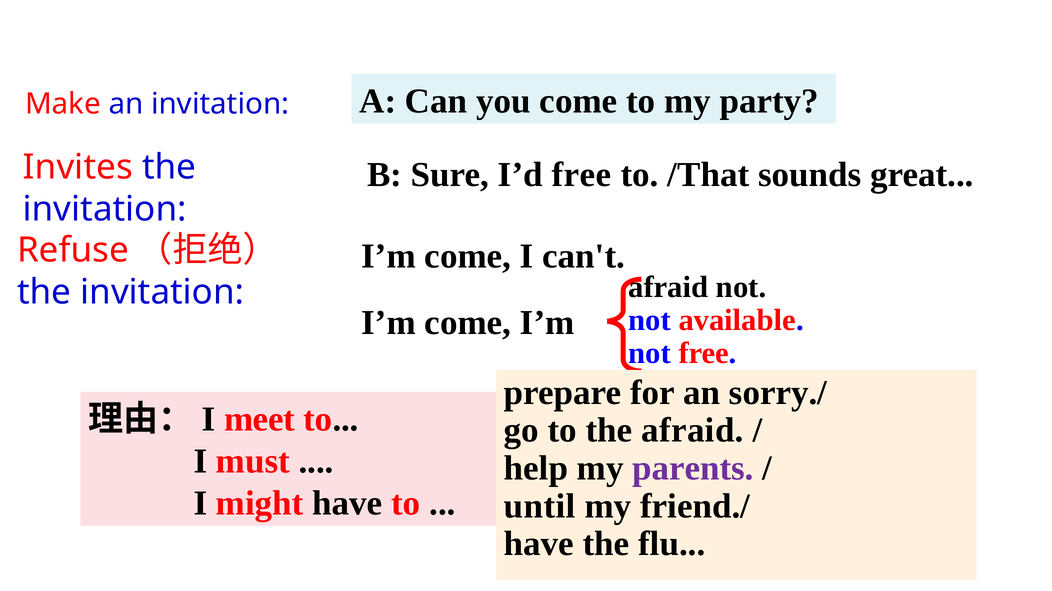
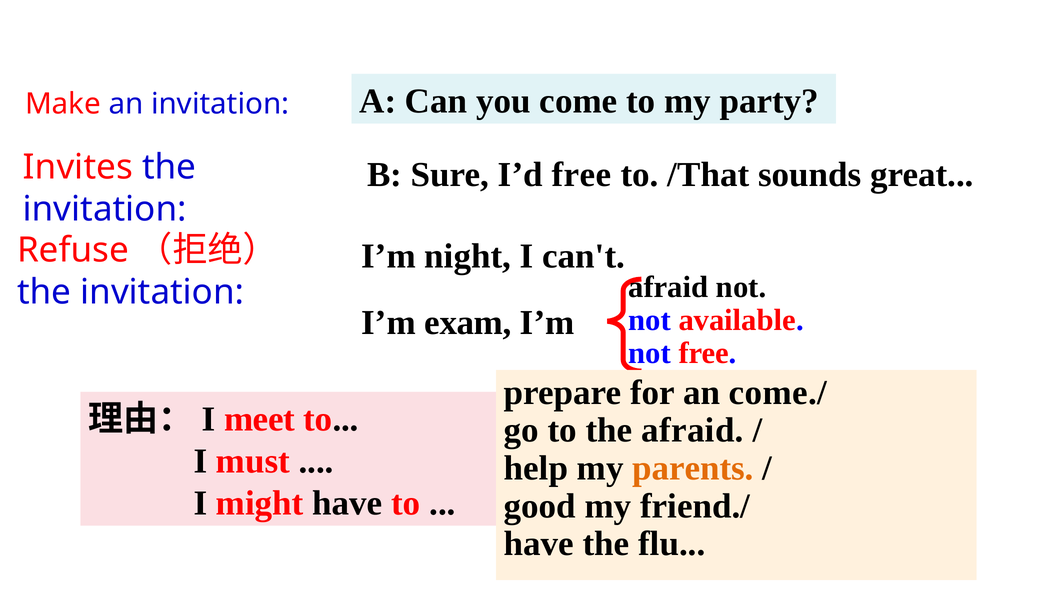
come: come -> night (468, 257)
come: come -> exam (468, 323)
sorry./: sorry./ -> come./ (778, 393)
parents colour: purple -> orange (693, 469)
until: until -> good (540, 507)
